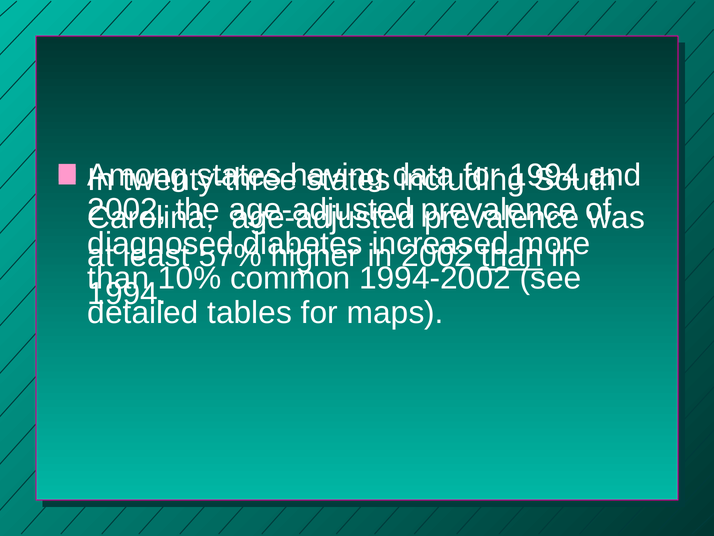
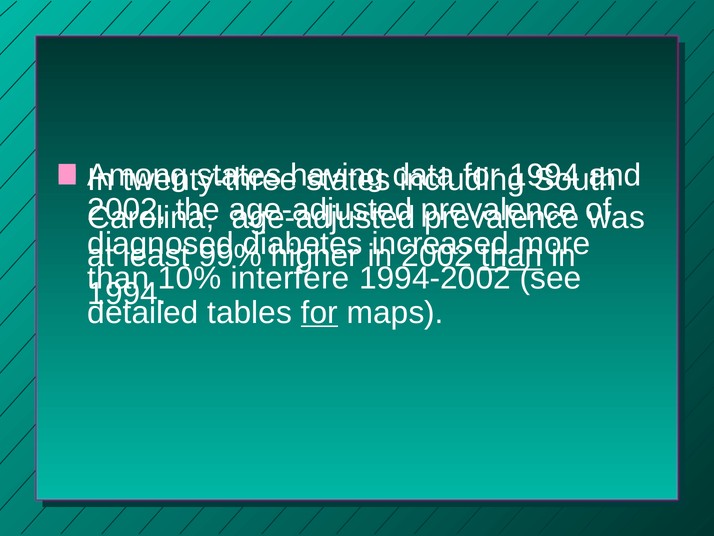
57%: 57% -> 99% (230, 256)
common: common -> interfere (290, 278)
for underline: none -> present (319, 312)
